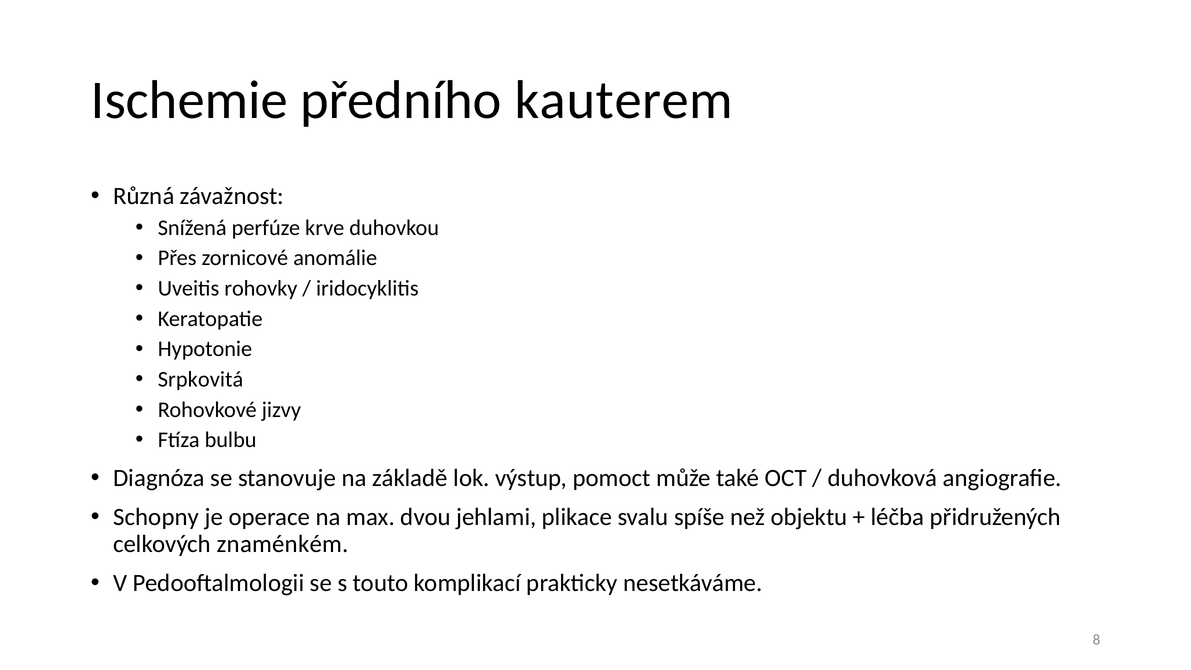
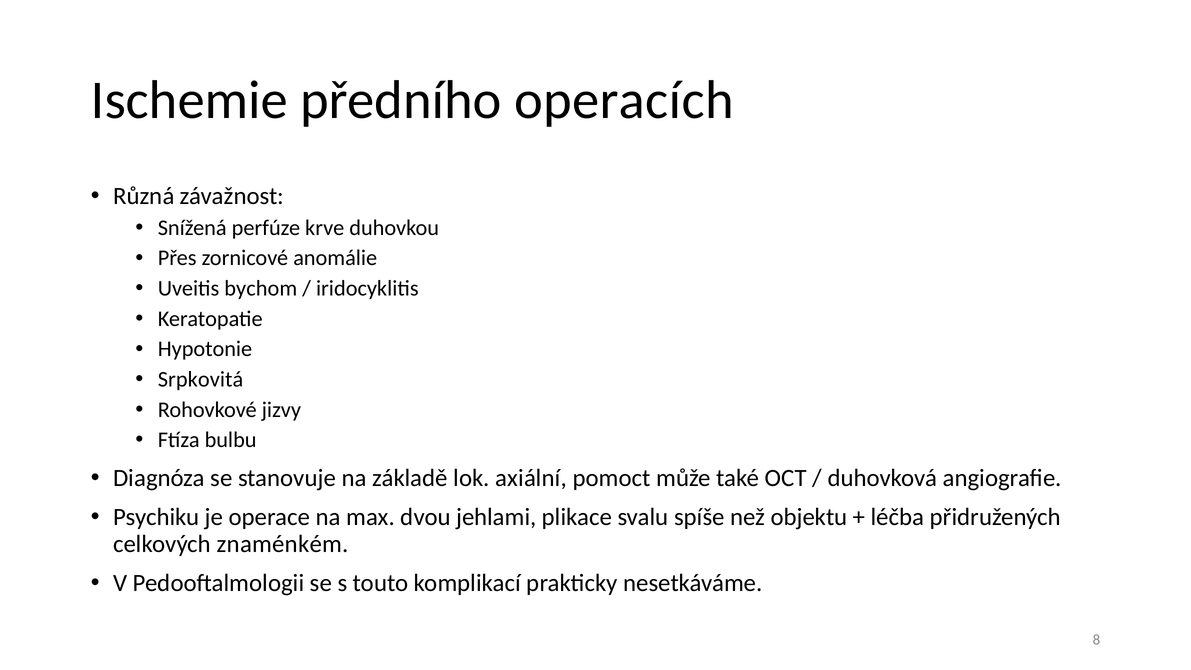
kauterem: kauterem -> operacích (624, 100)
rohovky: rohovky -> bychom (261, 288)
výstup: výstup -> axiální (531, 478)
Schopny: Schopny -> Psychiku (156, 517)
